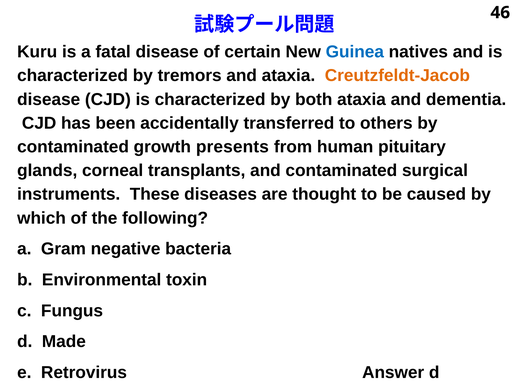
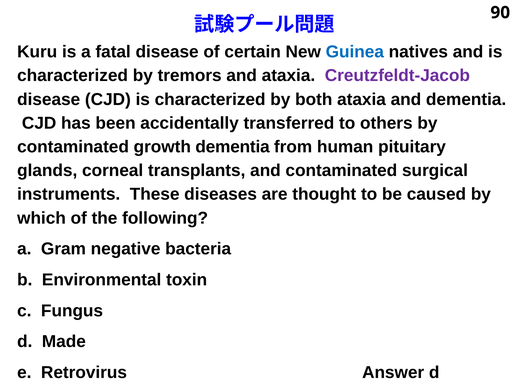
46: 46 -> 90 (500, 13)
Creutzfeldt-Jacob colour: orange -> purple (397, 76)
growth presents: presents -> dementia (233, 147)
